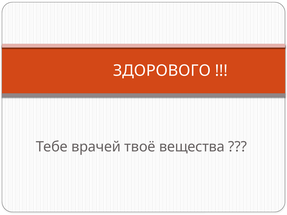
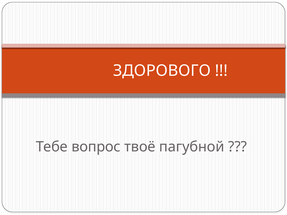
врачей: врачей -> вопрос (96, 147)
вещества: вещества -> пагубной (192, 147)
